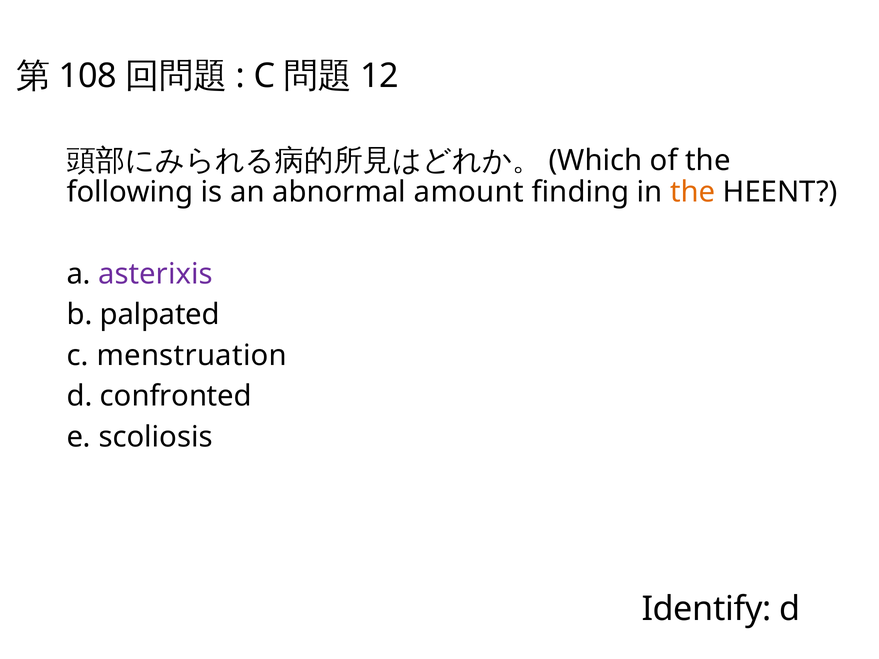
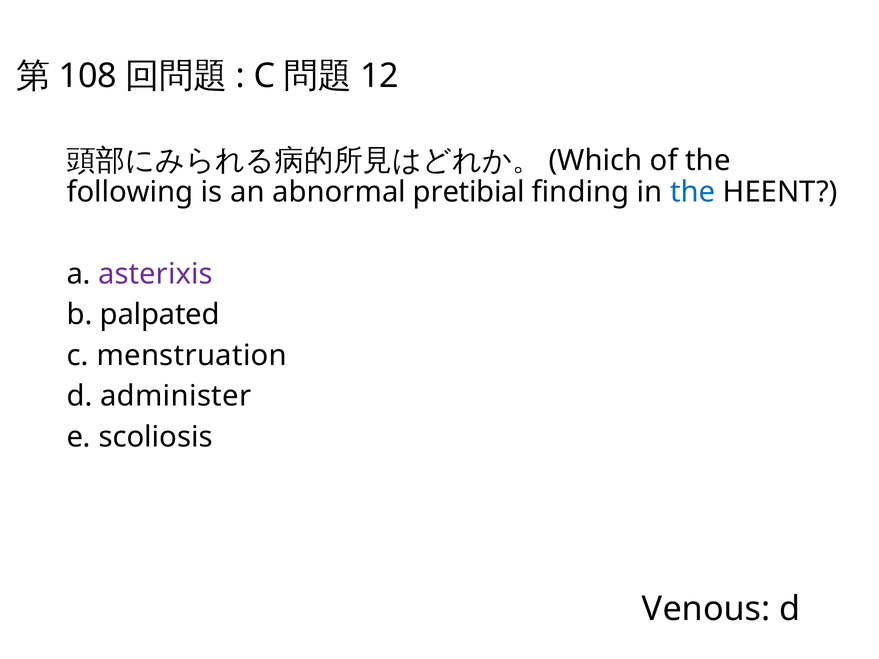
amount: amount -> pretibial (469, 192)
the colour: orange -> blue (693, 192)
confronted: confronted -> administer (176, 396)
Identify: Identify -> Venous (706, 609)
